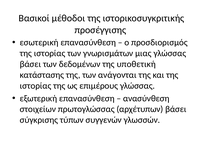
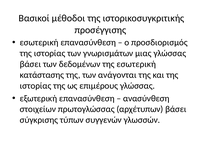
της υποθετική: υποθετική -> εσωτερική (136, 64)
